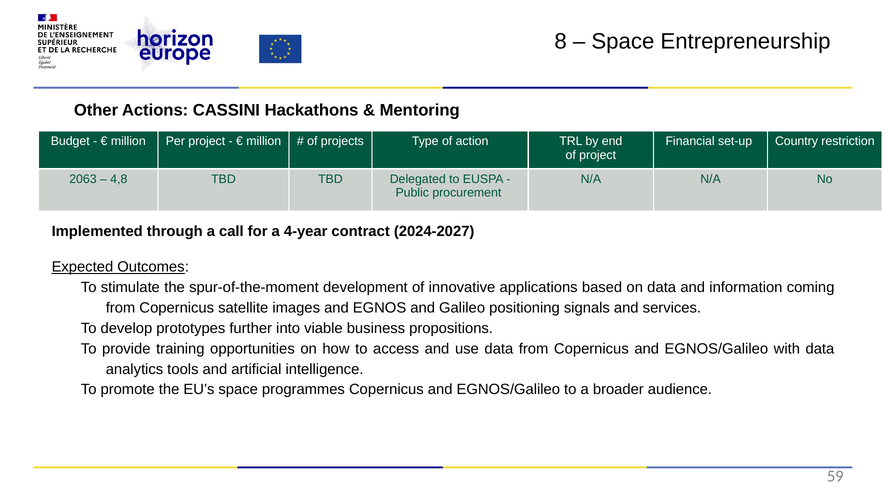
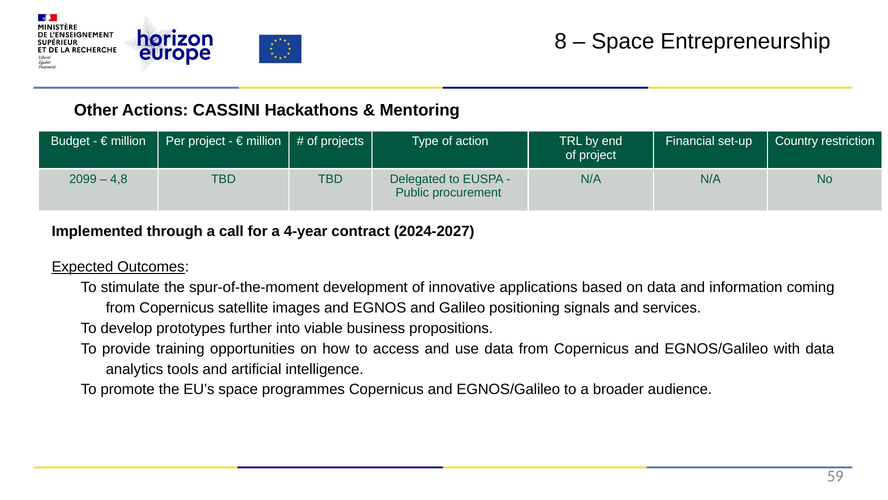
2063: 2063 -> 2099 (83, 179)
